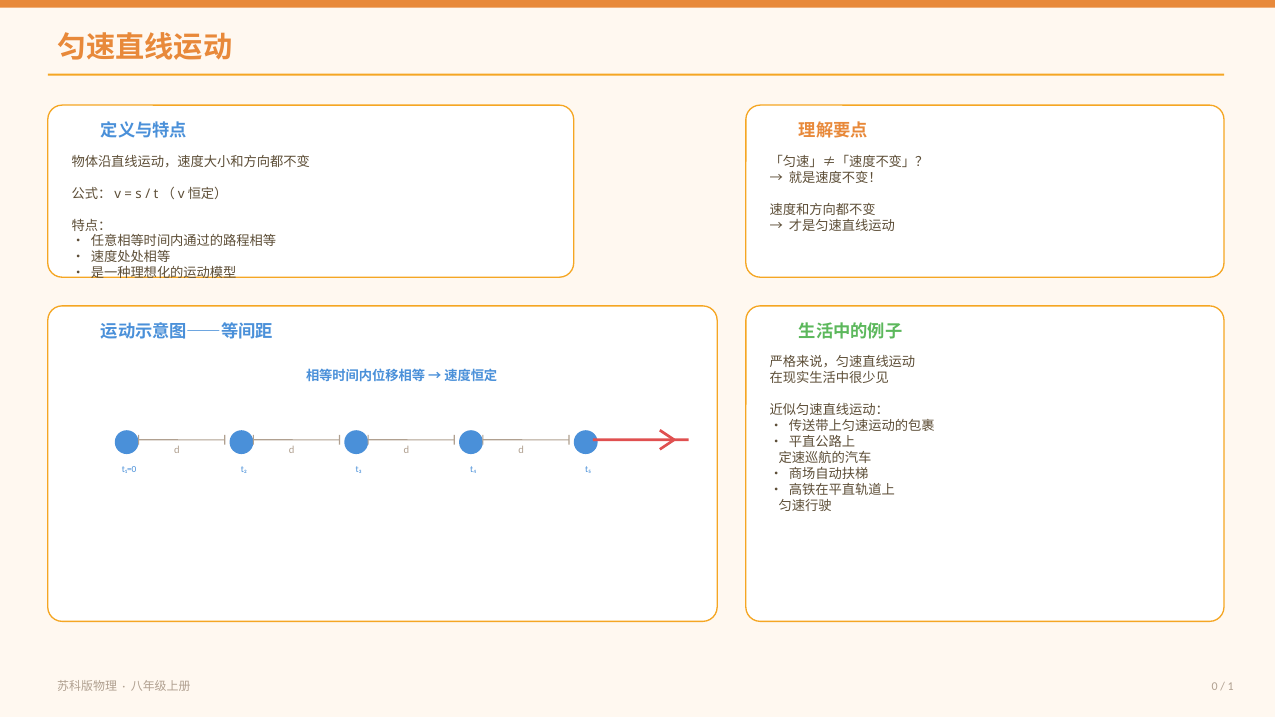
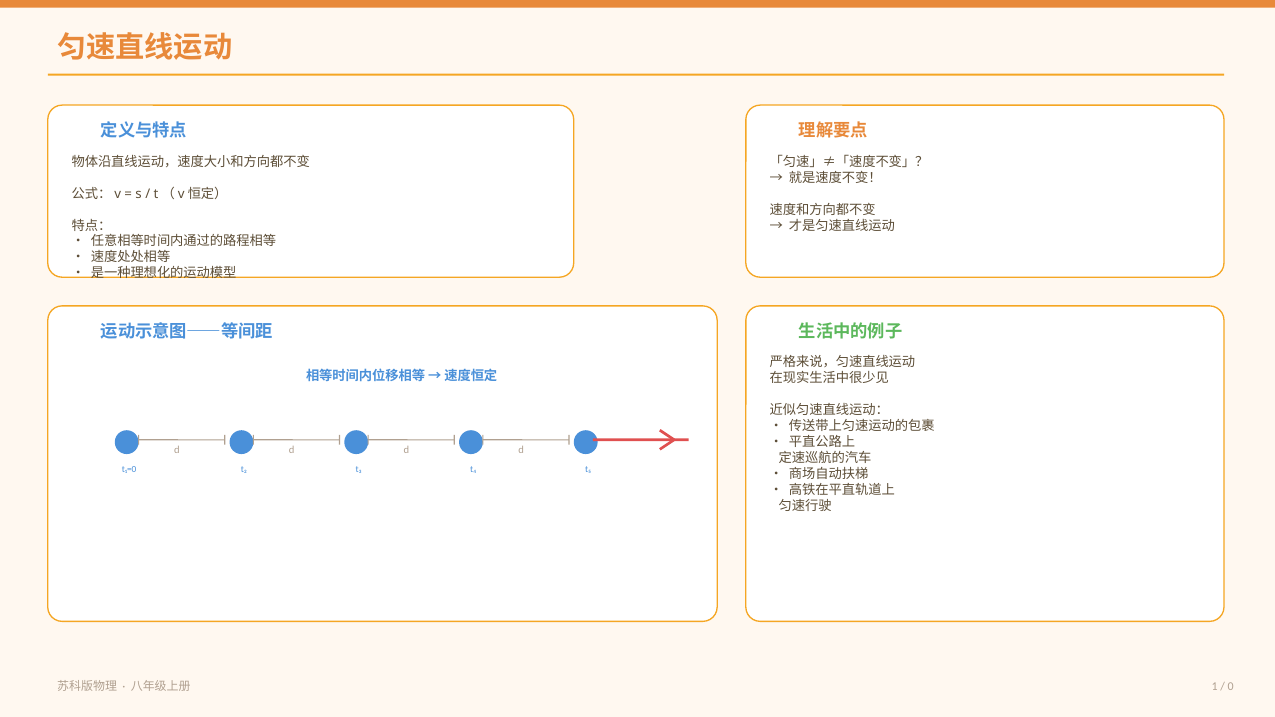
0: 0 -> 1 (1215, 687)
1: 1 -> 0 (1231, 687)
